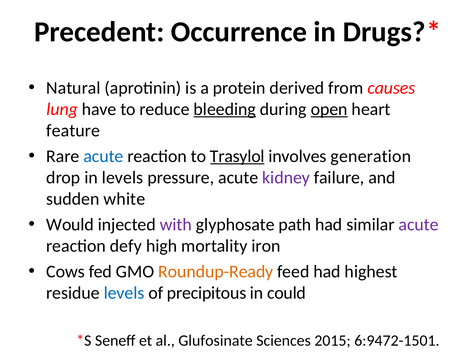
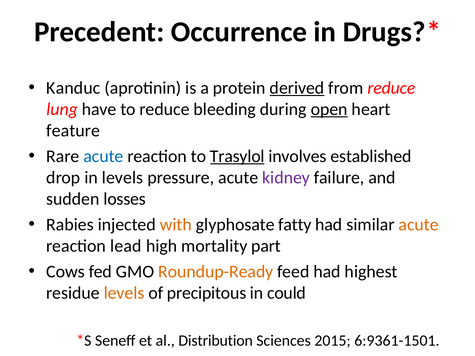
Natural: Natural -> Kanduc (73, 88)
derived underline: none -> present (297, 88)
from causes: causes -> reduce (391, 88)
bleeding underline: present -> none (225, 109)
generation: generation -> established (371, 156)
white: white -> losses (125, 199)
Would: Would -> Rabies (70, 225)
with colour: purple -> orange (176, 225)
path: path -> fatty (295, 225)
acute colour: purple -> orange (419, 225)
defy: defy -> lead (126, 246)
iron: iron -> part (266, 246)
levels colour: blue -> orange (124, 293)
Glufosinate: Glufosinate -> Distribution (216, 341)
6:9472-1501: 6:9472-1501 -> 6:9361-1501 (397, 341)
